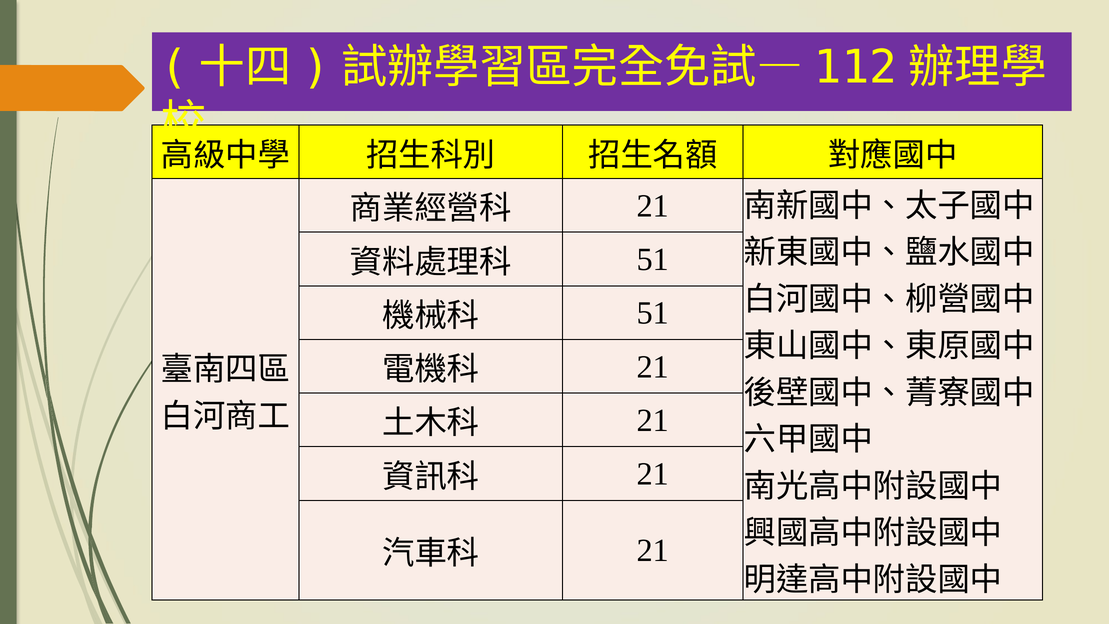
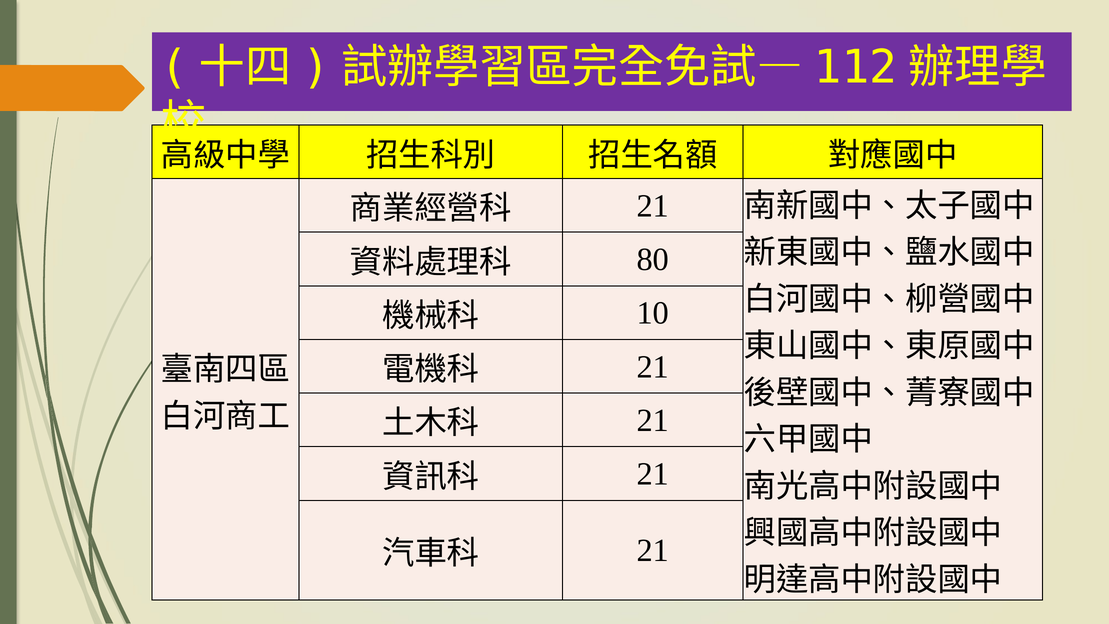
51: 51 -> 80 (653, 260)
51: 51 -> 10 (653, 313)
